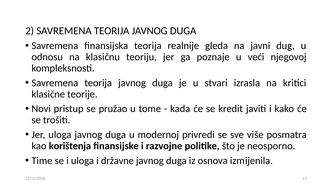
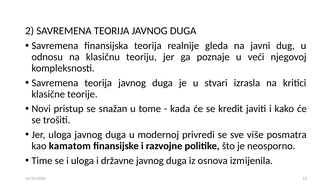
pružao: pružao -> snažan (113, 109)
korištenja: korištenja -> kamatom (70, 146)
